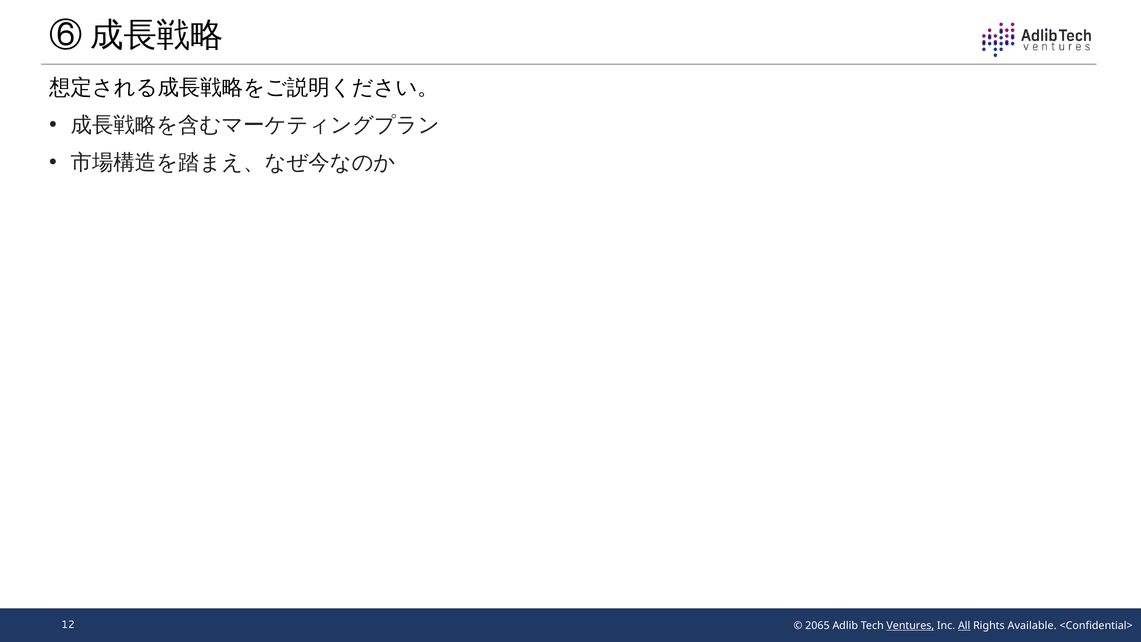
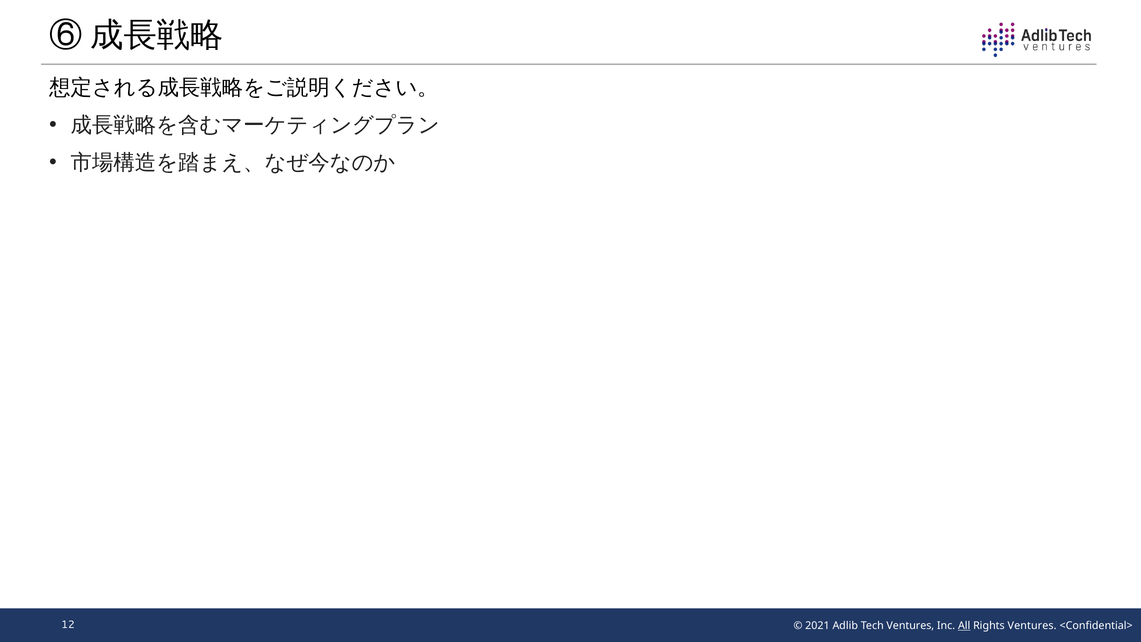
2065: 2065 -> 2021 (817, 625)
Ventures underline: present -> none (910, 625)
Rights Available: Available -> Ventures (1032, 625)
